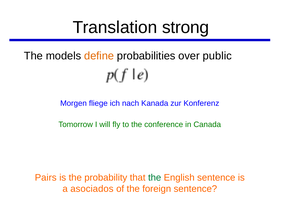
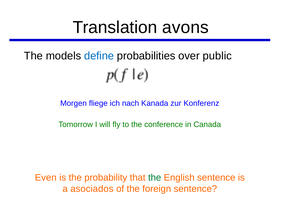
strong: strong -> avons (185, 27)
define colour: orange -> blue (99, 56)
Pairs: Pairs -> Even (46, 177)
